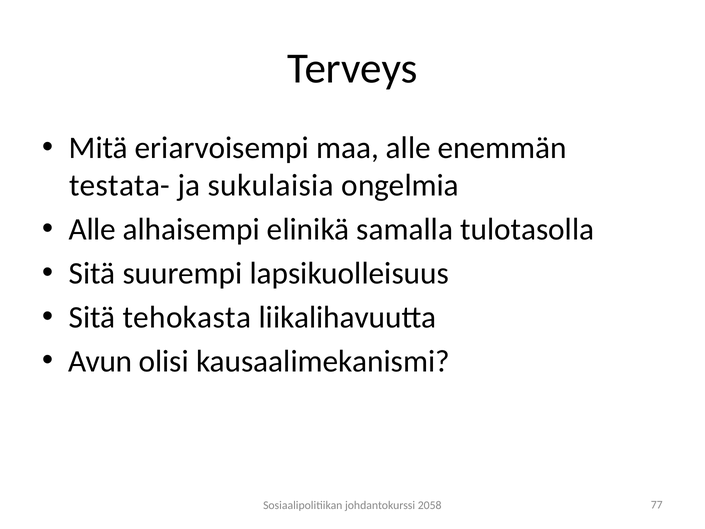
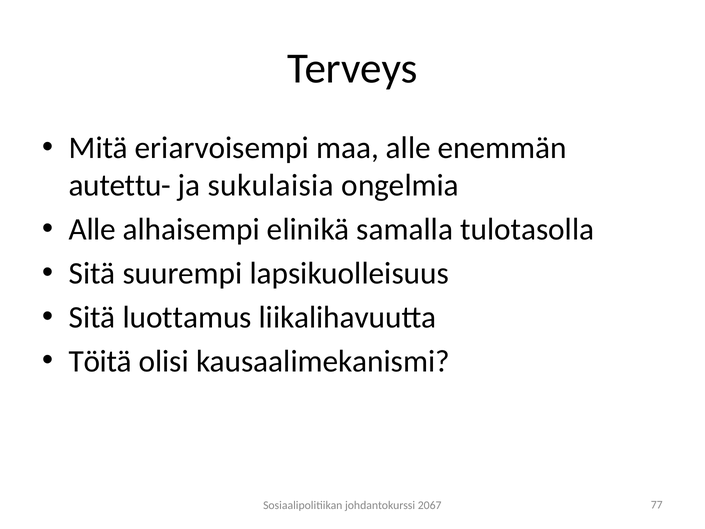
testata-: testata- -> autettu- (120, 186)
tehokasta: tehokasta -> luottamus (187, 317)
Avun: Avun -> Töitä (100, 361)
2058: 2058 -> 2067 (430, 505)
